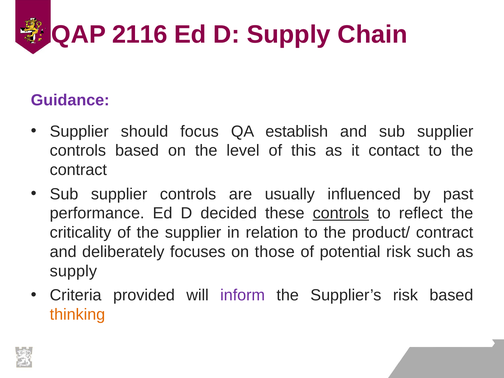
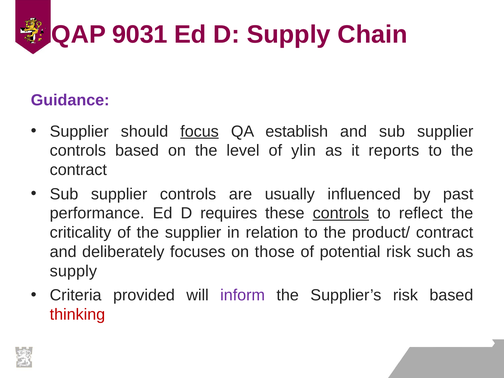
2116: 2116 -> 9031 (140, 35)
focus underline: none -> present (200, 131)
this: this -> ylin (304, 151)
contact: contact -> reports (394, 151)
decided: decided -> requires (229, 213)
thinking colour: orange -> red (77, 315)
